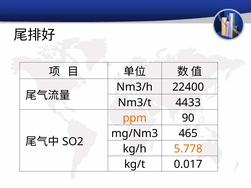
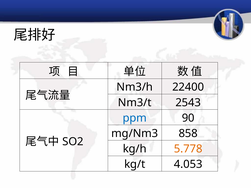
4433: 4433 -> 2543 (188, 103)
ppm colour: orange -> blue (135, 118)
465: 465 -> 858 (188, 134)
0.017: 0.017 -> 4.053 (188, 164)
